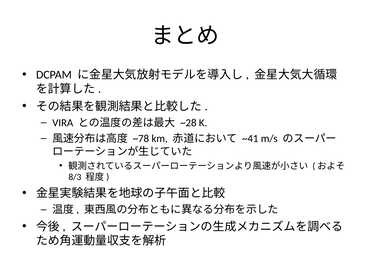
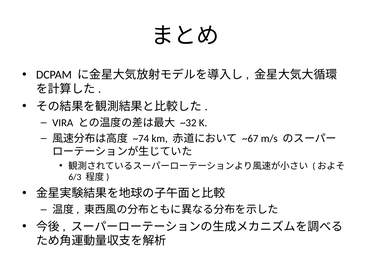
~28: ~28 -> ~32 (188, 123)
~78: ~78 -> ~74 (141, 138)
~41: ~41 -> ~67 (250, 138)
8/3: 8/3 -> 6/3 (75, 177)
